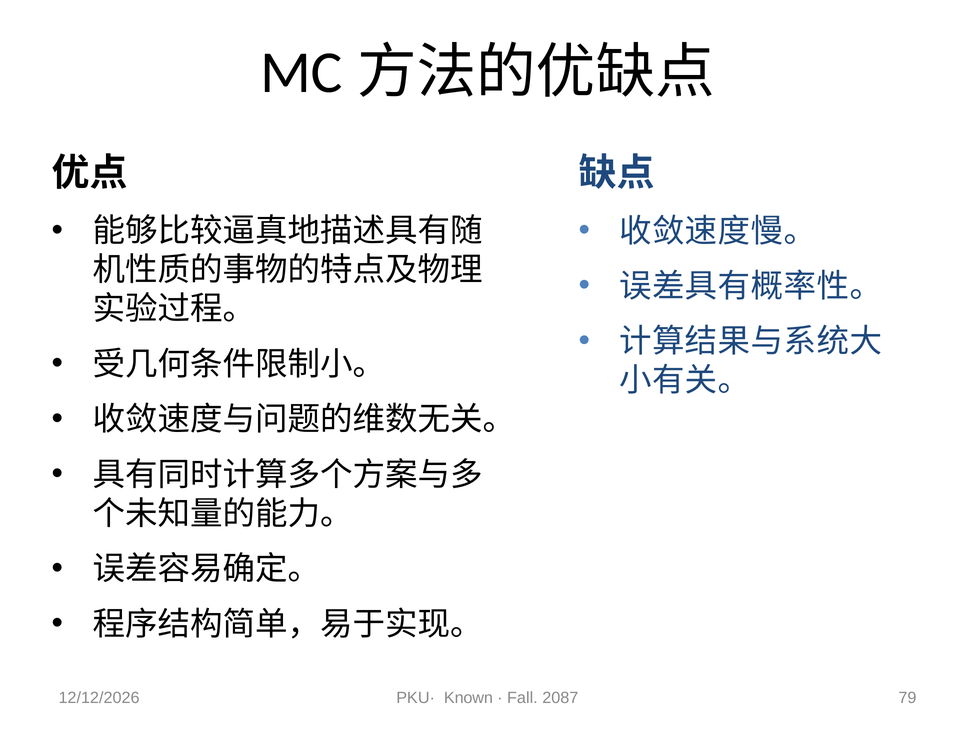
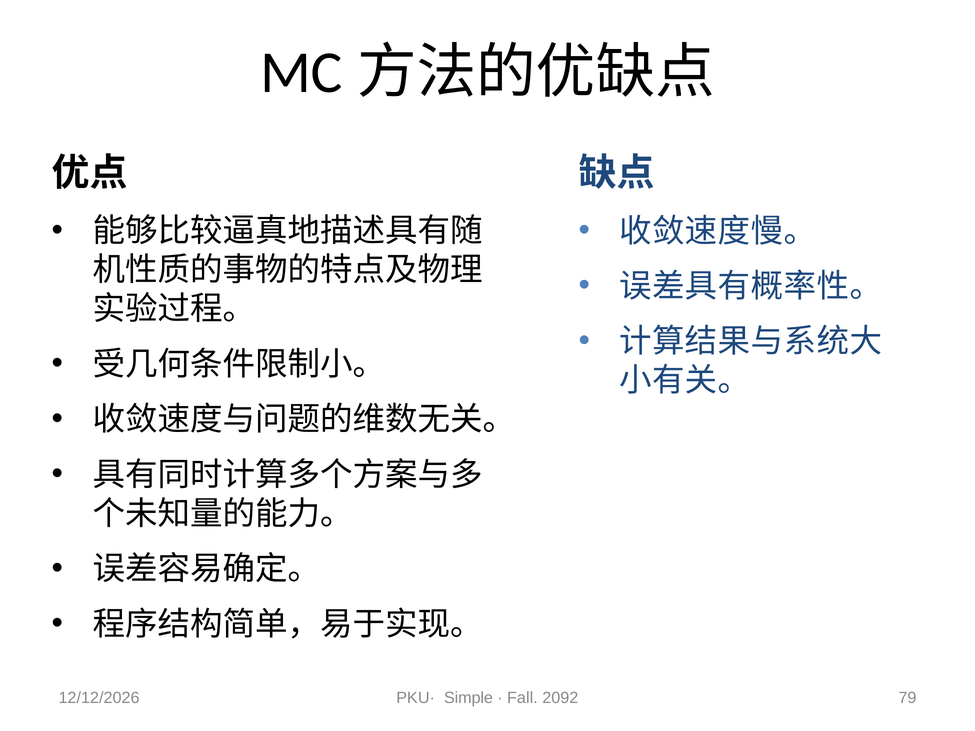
Known: Known -> Simple (468, 698)
2087: 2087 -> 2092 (560, 698)
